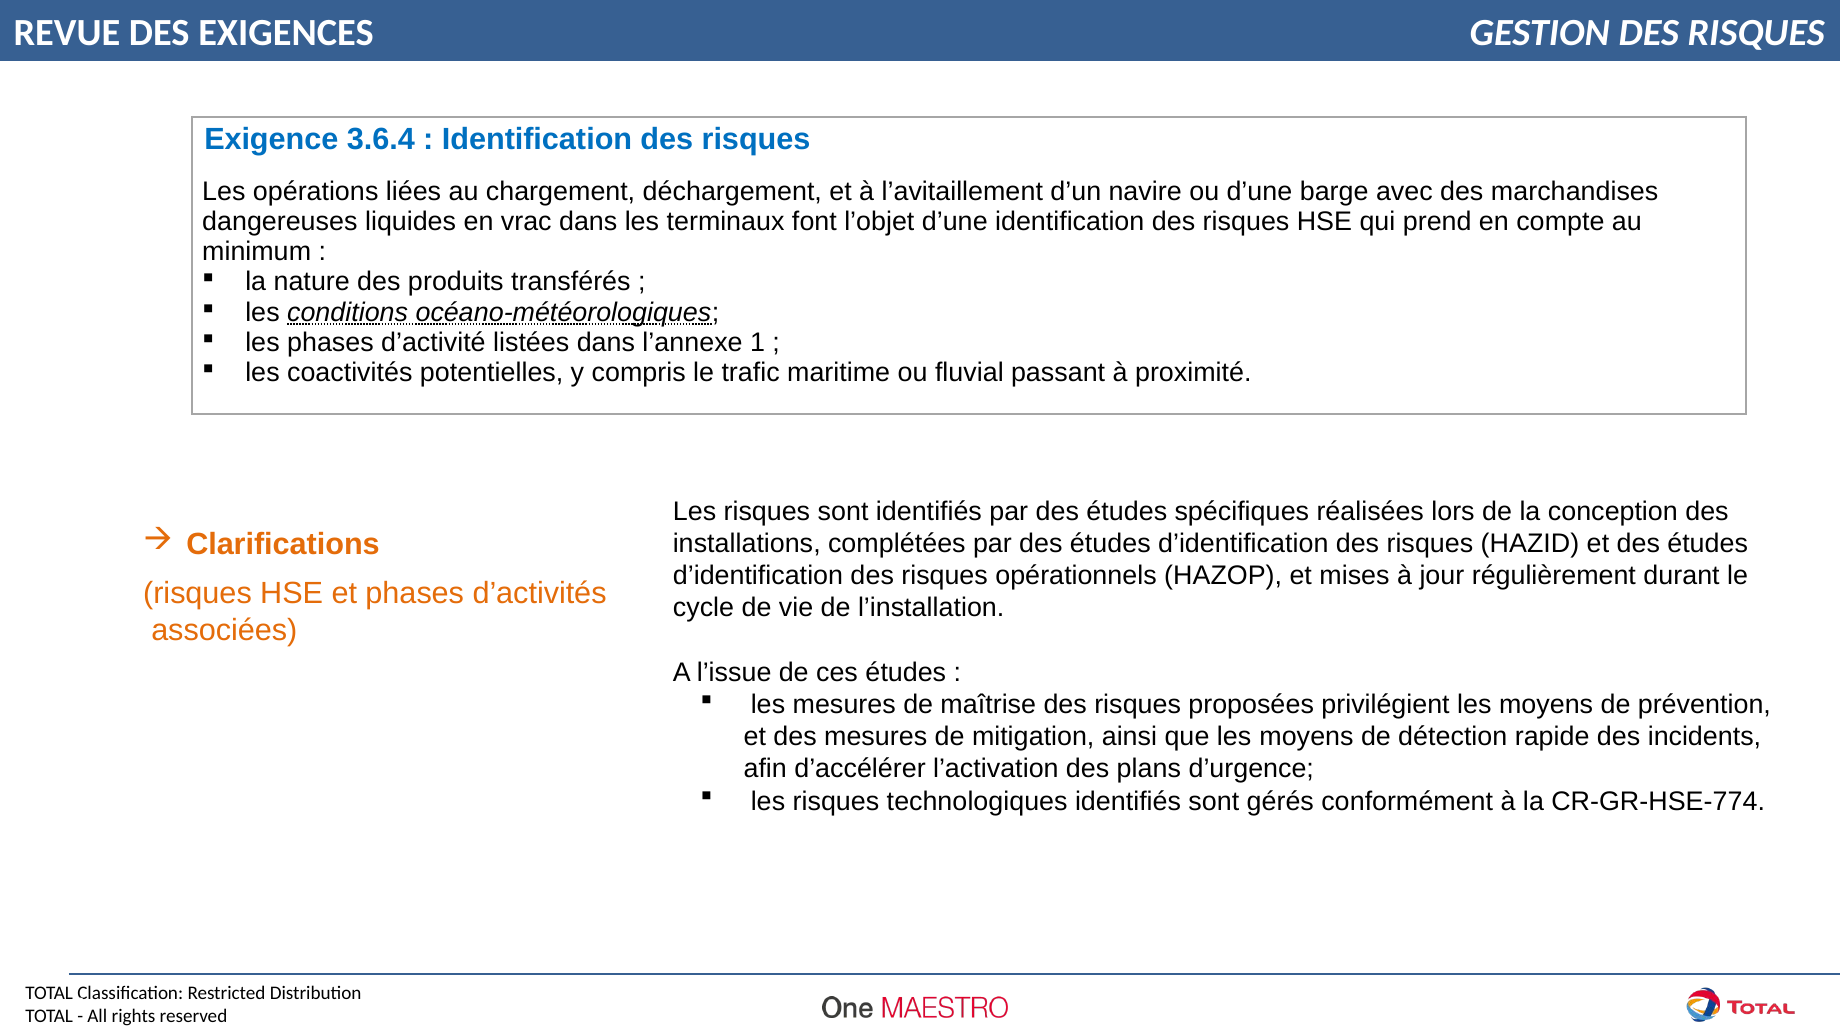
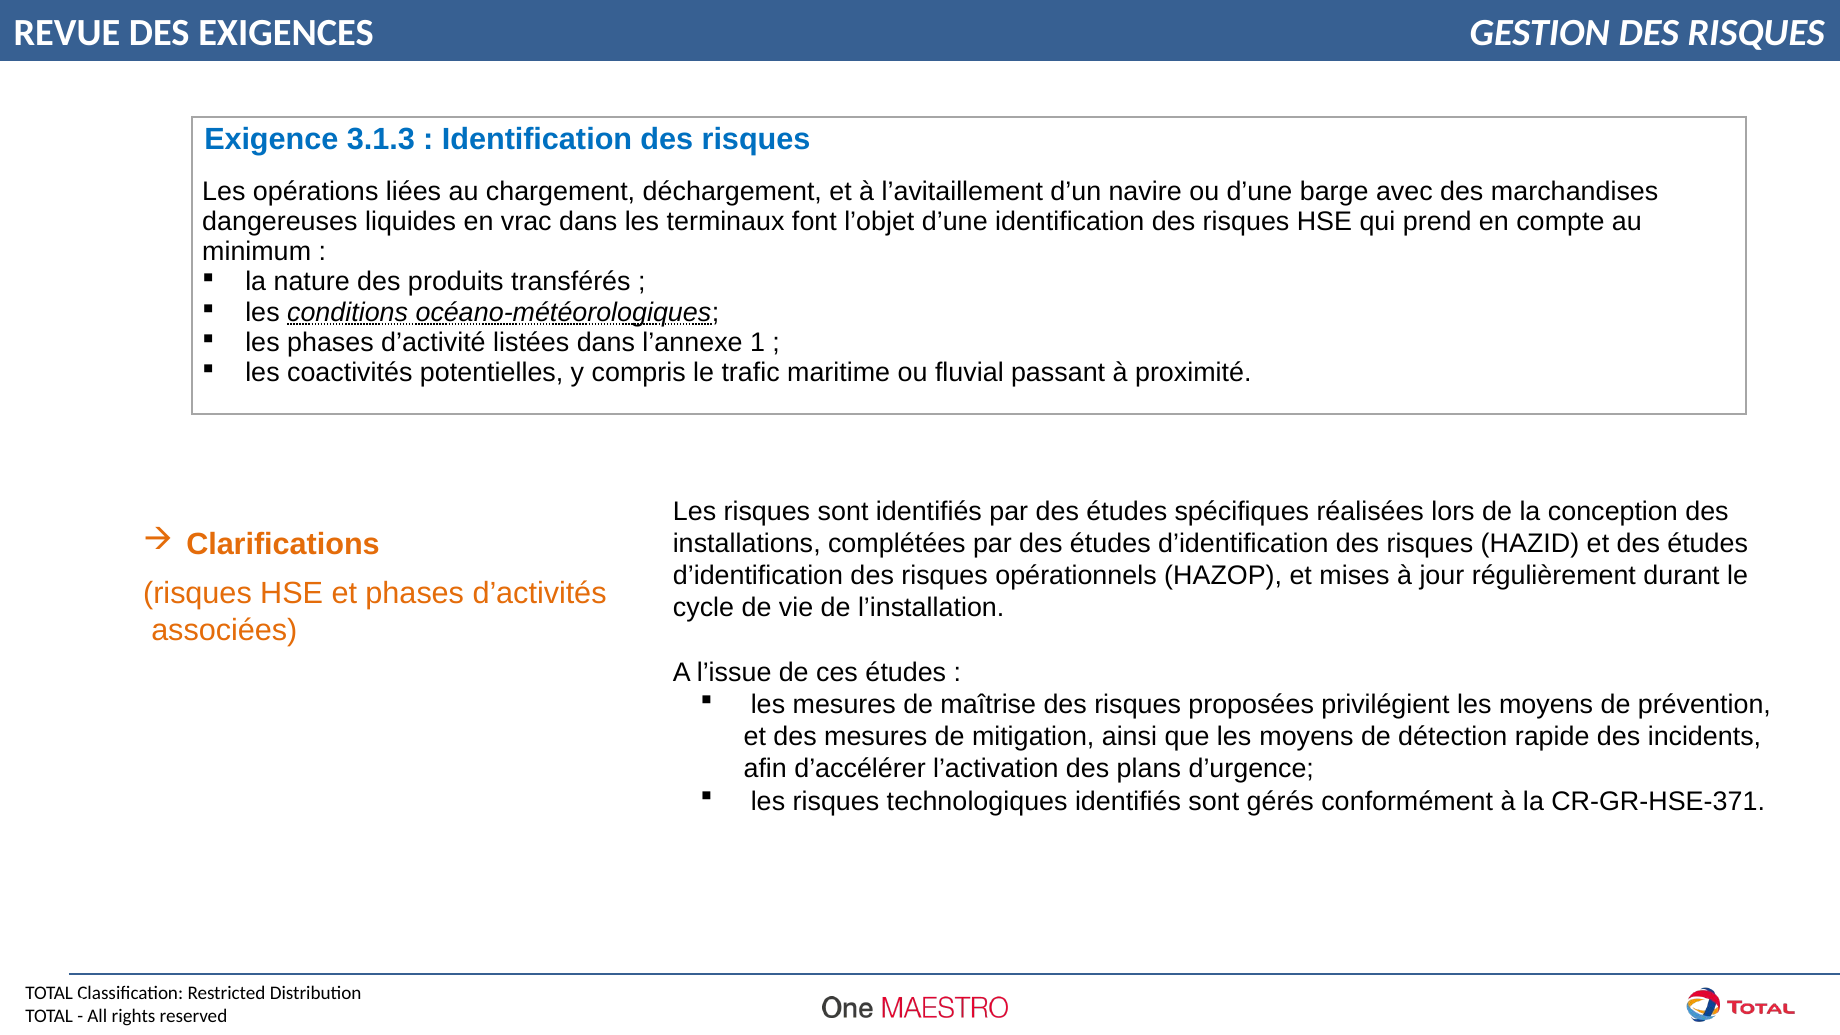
3.6.4: 3.6.4 -> 3.1.3 (381, 139)
CR-GR-HSE-774: CR-GR-HSE-774 -> CR-GR-HSE-371 (1658, 801)
